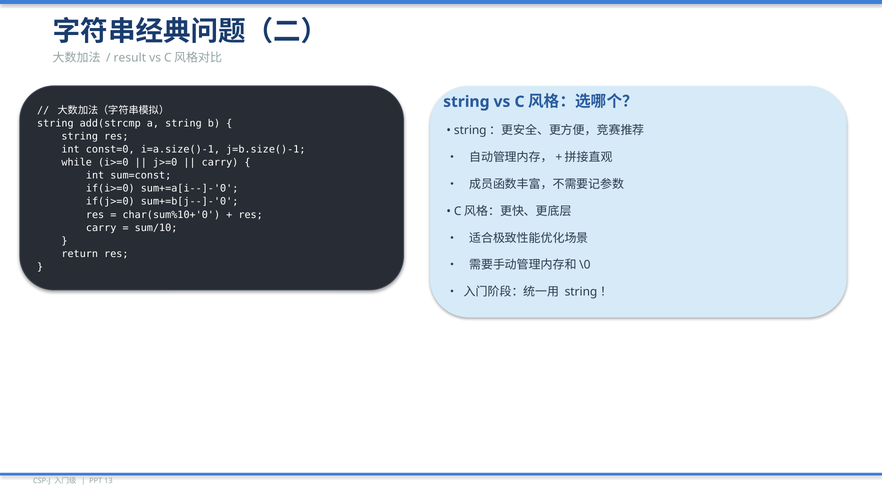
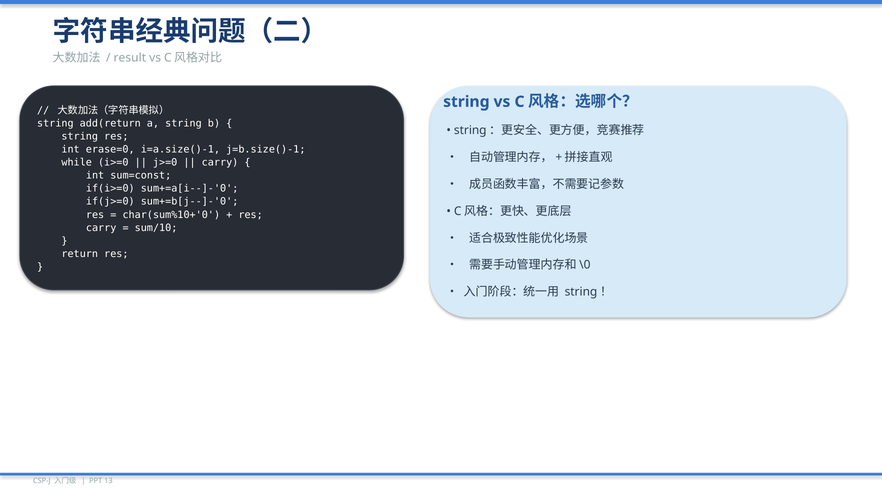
add(strcmp: add(strcmp -> add(return (110, 123)
const=0: const=0 -> erase=0 (110, 149)
